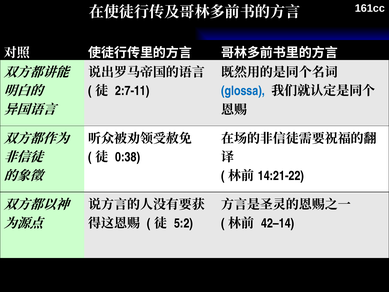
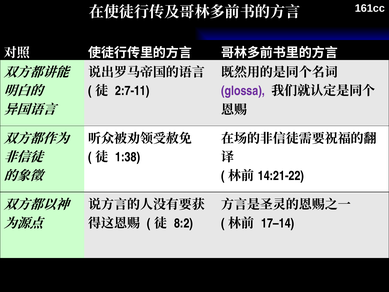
glossa colour: blue -> purple (243, 91)
0:38: 0:38 -> 1:38 (128, 157)
5:2: 5:2 -> 8:2 (184, 223)
42–14: 42–14 -> 17–14 (278, 223)
